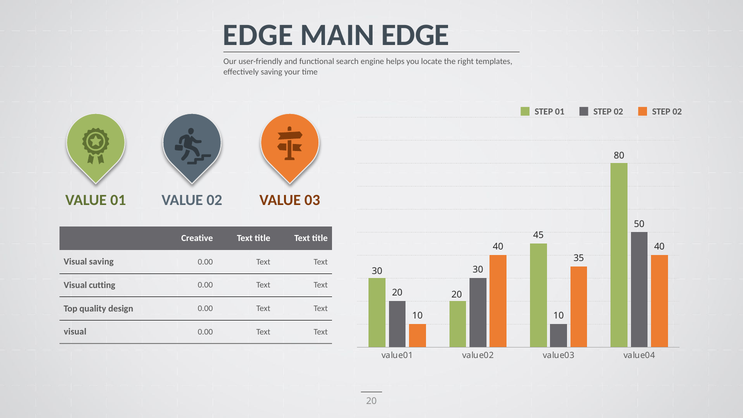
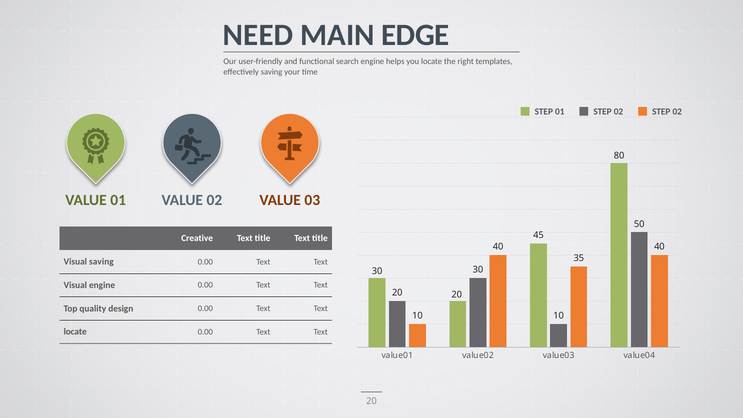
EDGE: EDGE -> NEED (258, 35)
Visual cutting: cutting -> engine (102, 285)
visual: visual -> locate (75, 332)
